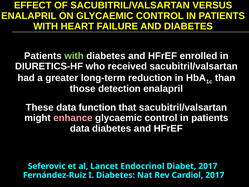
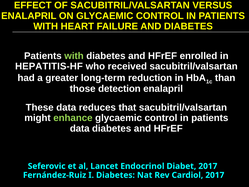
DIURETICS-HF: DIURETICS-HF -> HEPATITIS-HF (49, 66)
function: function -> reduces (97, 107)
enhance colour: pink -> light green (73, 118)
